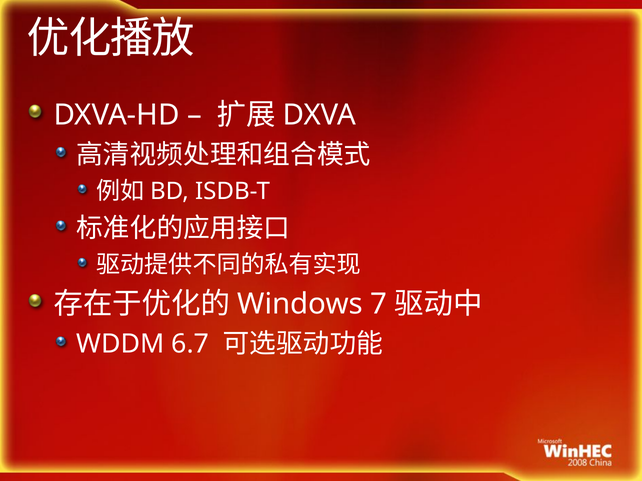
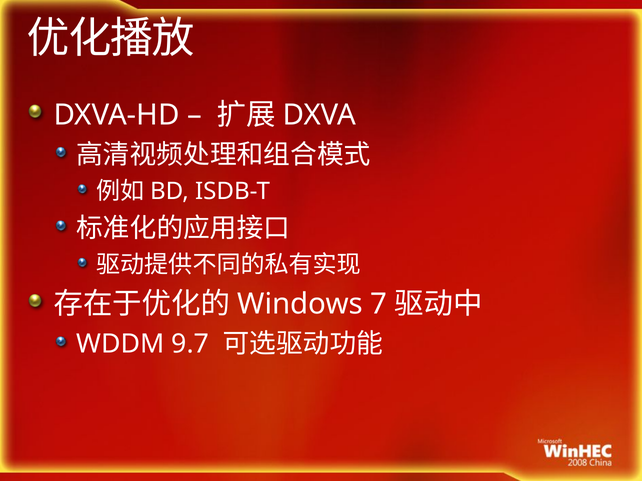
6.7: 6.7 -> 9.7 (190, 344)
